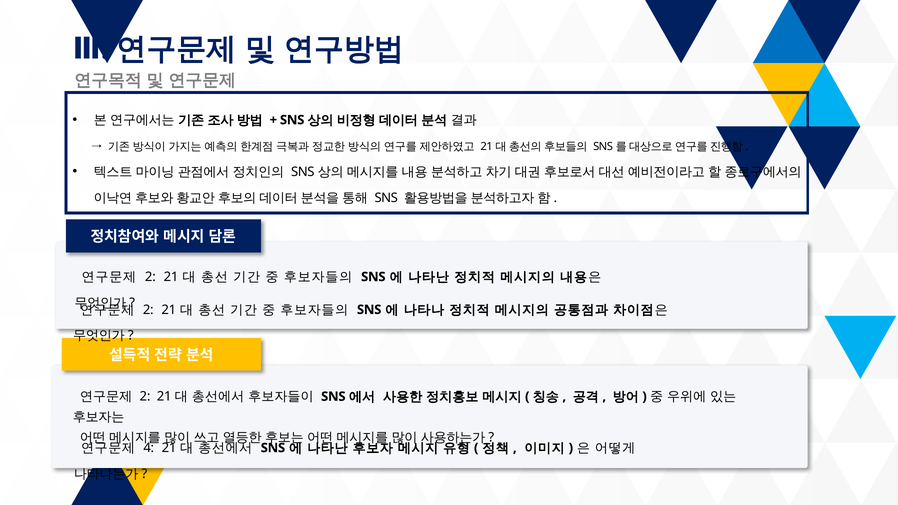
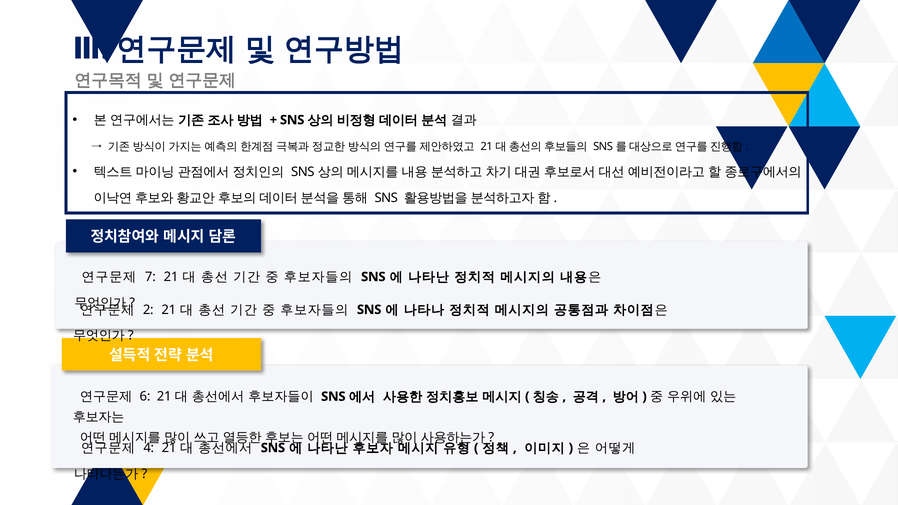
2: 2 -> 7 (150, 277)
2: 2 -> 6 (145, 397)
